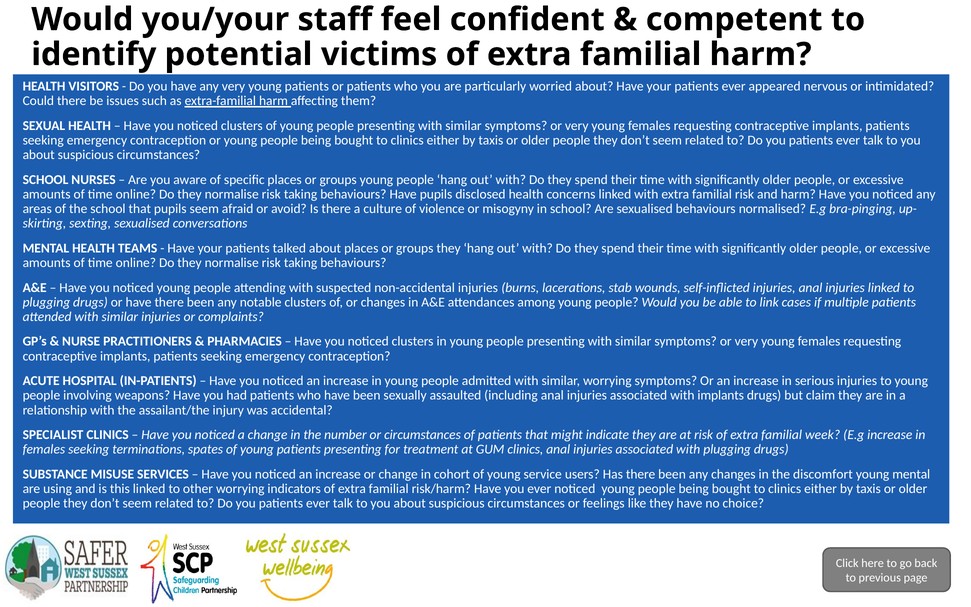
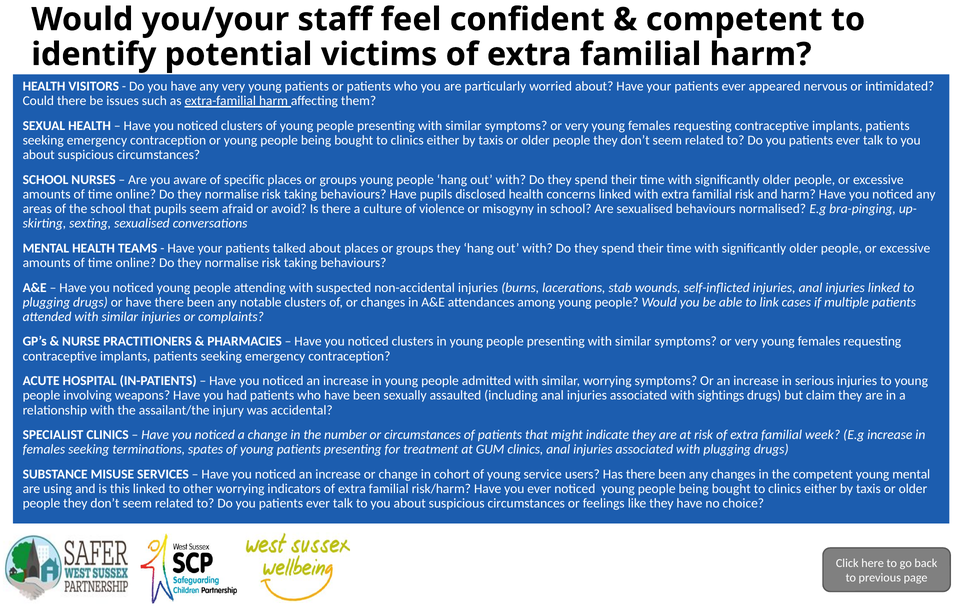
with implants: implants -> sightings (721, 395)
the discomfort: discomfort -> competent (823, 474)
